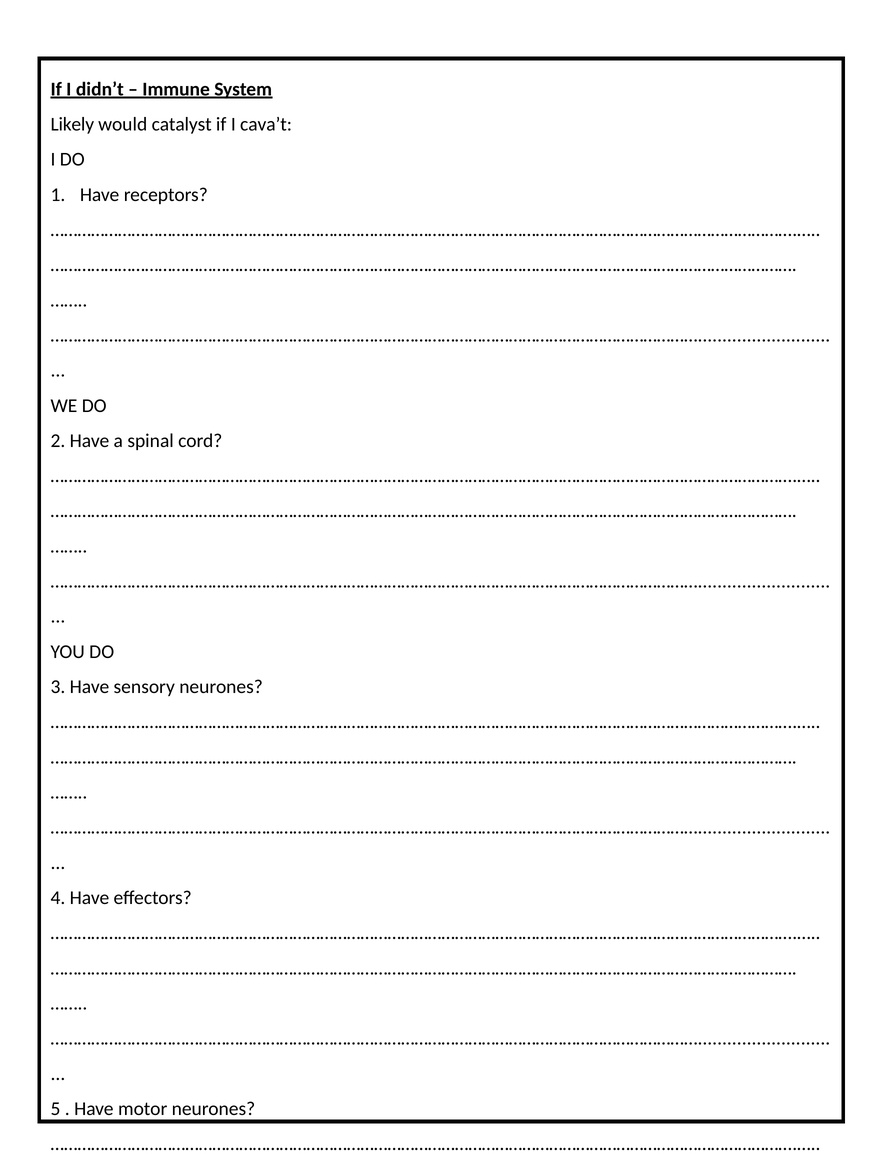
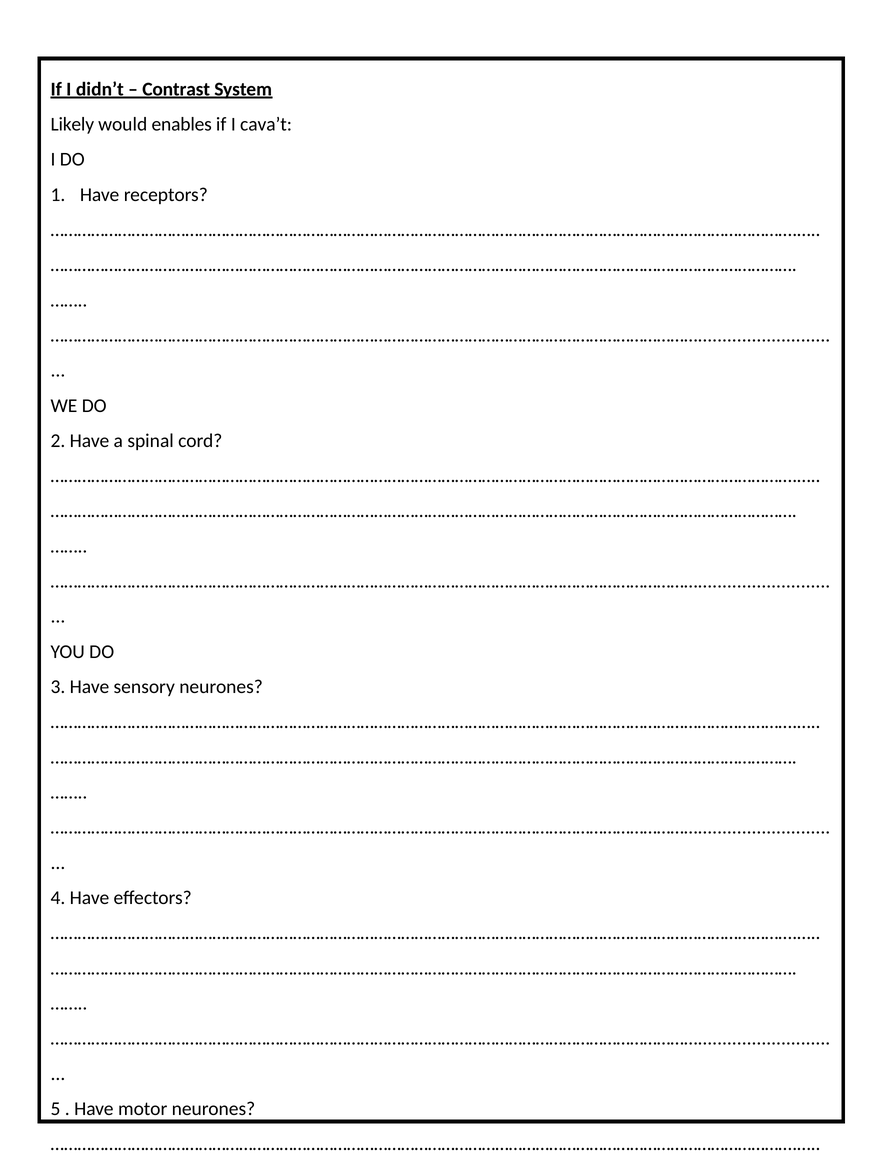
Immune: Immune -> Contrast (176, 89)
catalyst: catalyst -> enables (182, 124)
